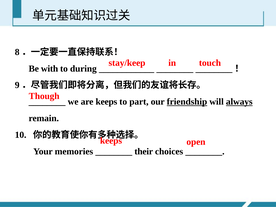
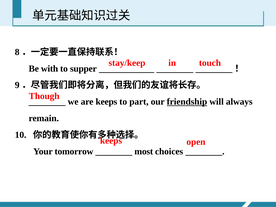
during: during -> supper (83, 69)
always underline: present -> none (239, 102)
memories: memories -> tomorrow (74, 151)
their: their -> most (144, 151)
